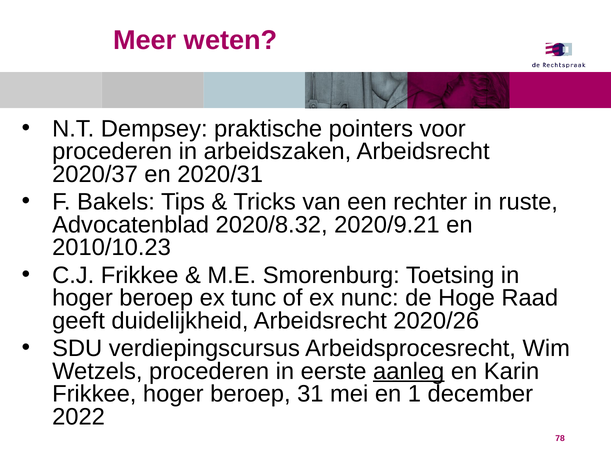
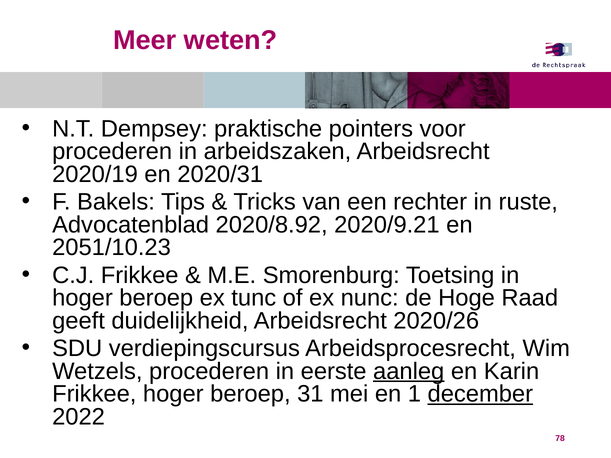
2020/37: 2020/37 -> 2020/19 (95, 175)
2020/8.32: 2020/8.32 -> 2020/8.92 (272, 225)
2010/10.23: 2010/10.23 -> 2051/10.23 (112, 248)
december underline: none -> present (480, 394)
